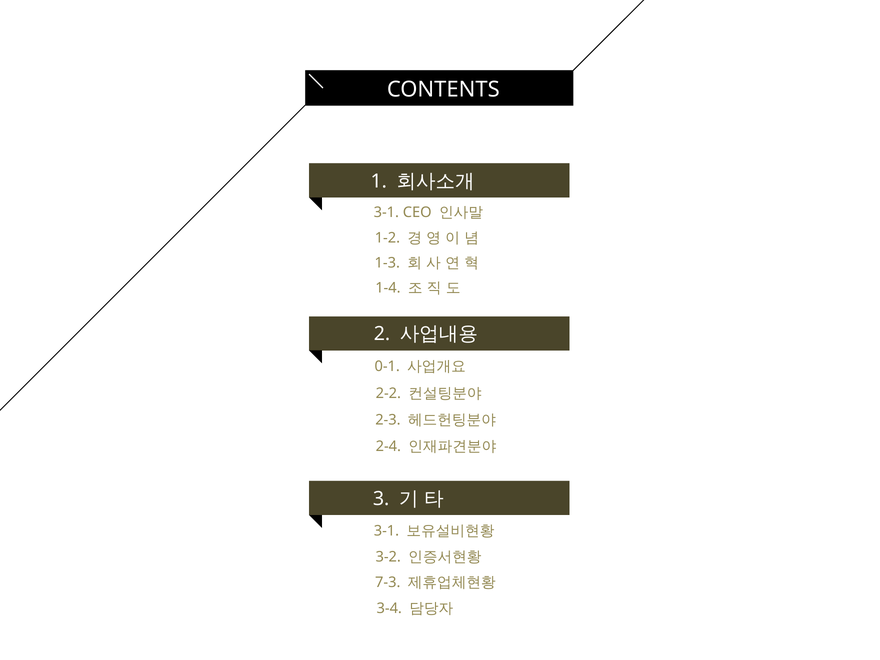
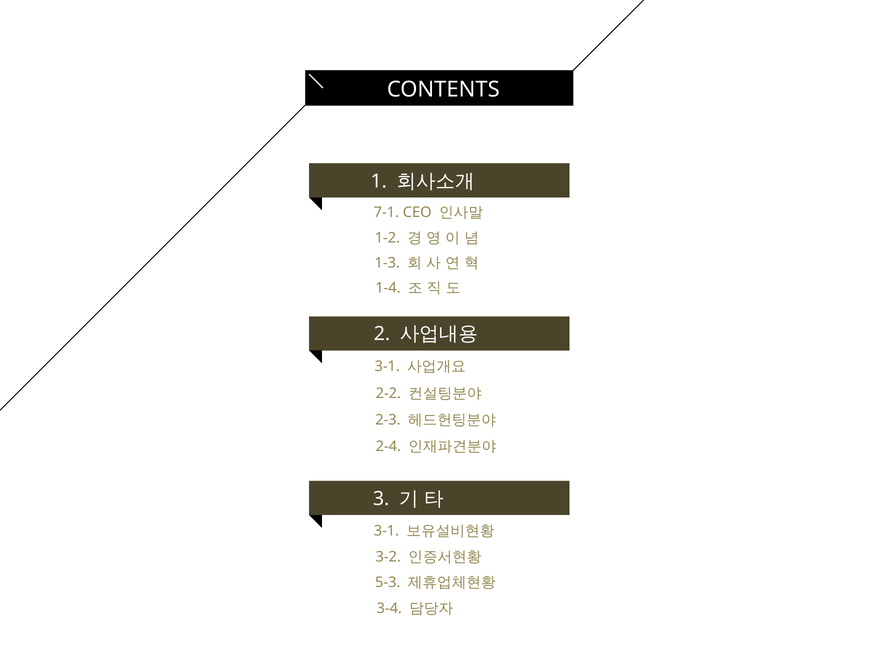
3-1: 3-1 -> 7-1 (386, 213)
0-1: 0-1 -> 3-1 (387, 367)
7-3: 7-3 -> 5-3 (388, 583)
